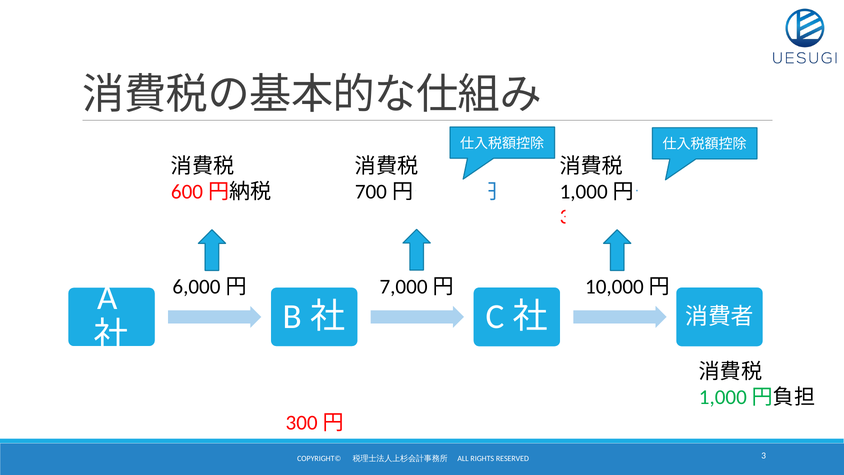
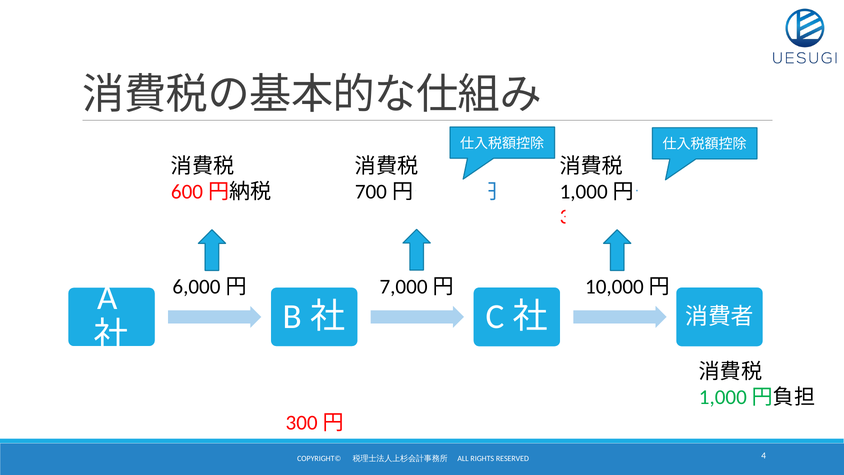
3: 3 -> 4 (764, 455)
